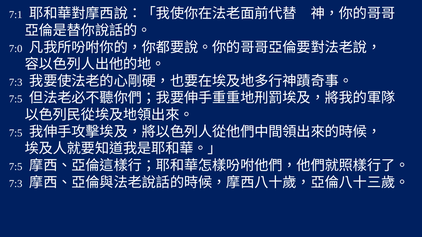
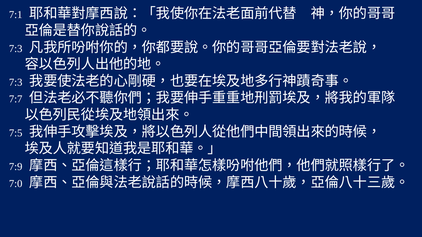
7:0: 7:0 -> 7:3 (16, 49)
7:5: 7:5 -> 7:7 (16, 99)
7:5: 7:5 -> 7:9 (16, 167)
7:3: 7:3 -> 7:0 (16, 184)
